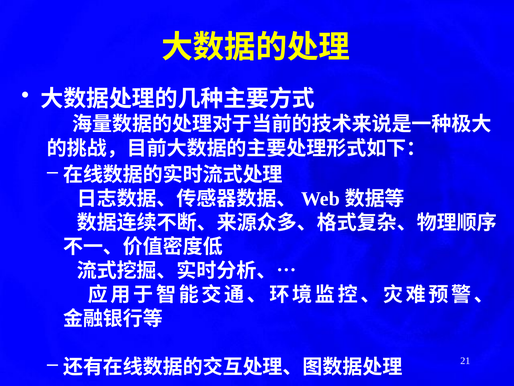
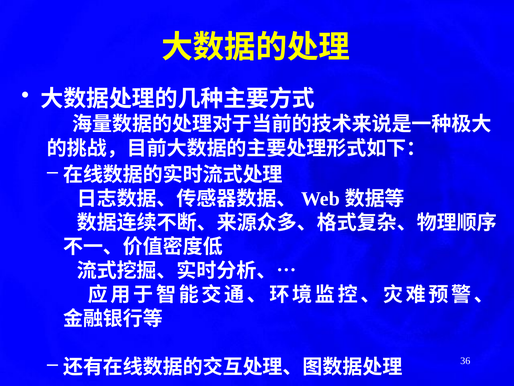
21: 21 -> 36 (465, 361)
